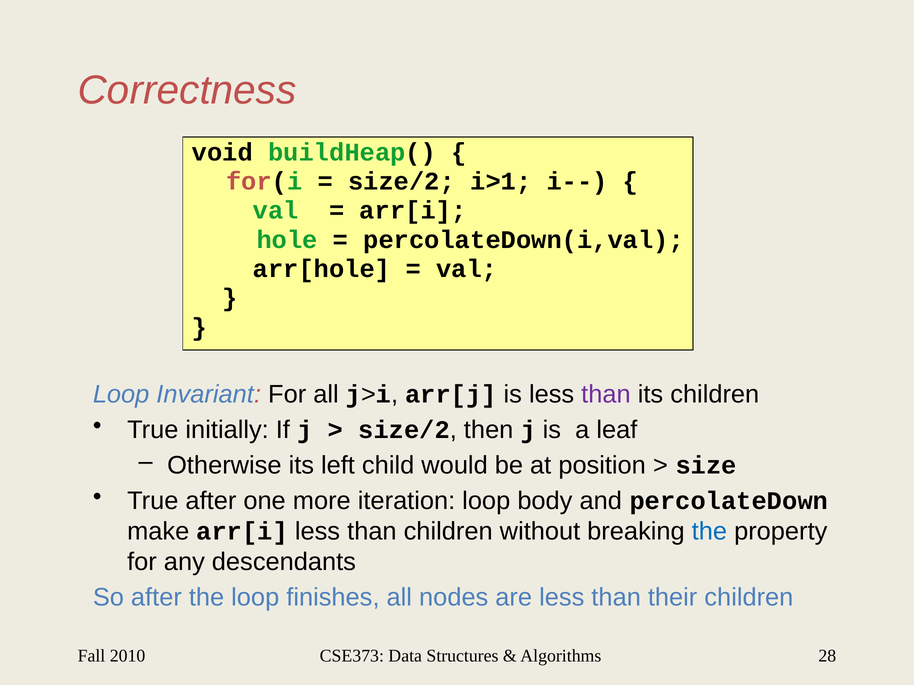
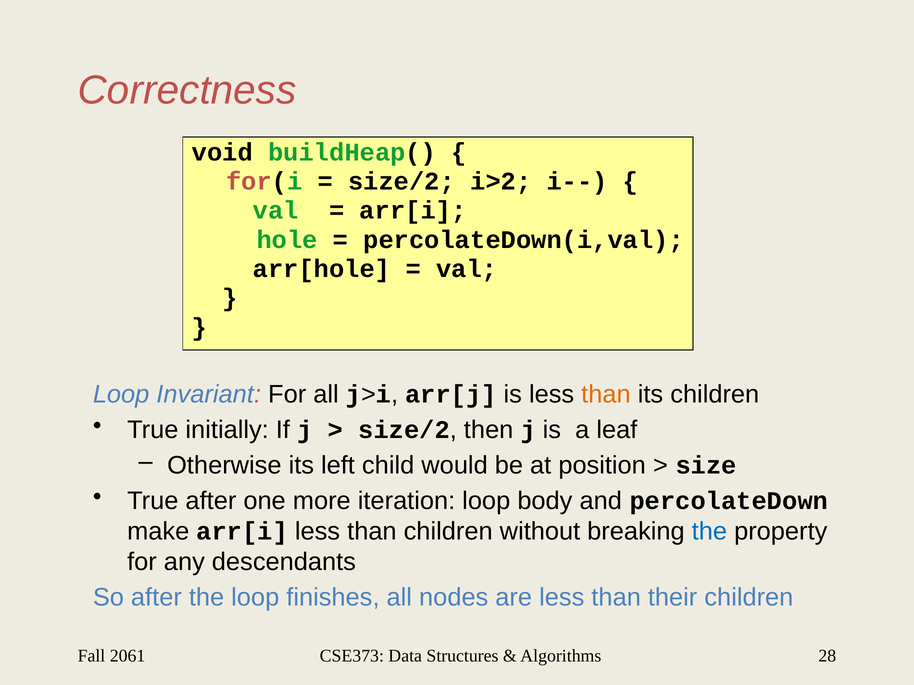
i>1: i>1 -> i>2 (501, 182)
than colour: purple -> orange (606, 395)
2010: 2010 -> 2061 (128, 656)
